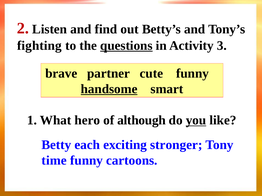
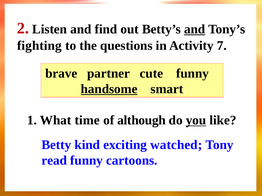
and underline: none -> present (195, 29)
questions underline: present -> none (126, 46)
3: 3 -> 7 (222, 46)
hero: hero -> time (87, 121)
each: each -> kind (87, 145)
stronger: stronger -> watched (176, 145)
time: time -> read (54, 161)
